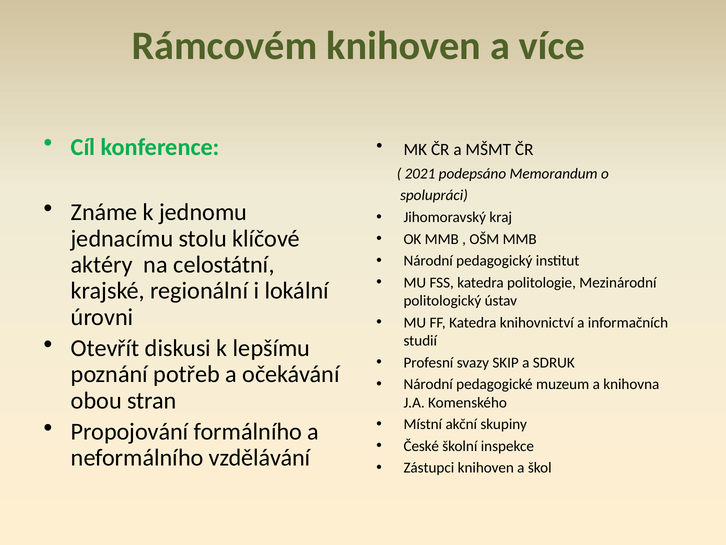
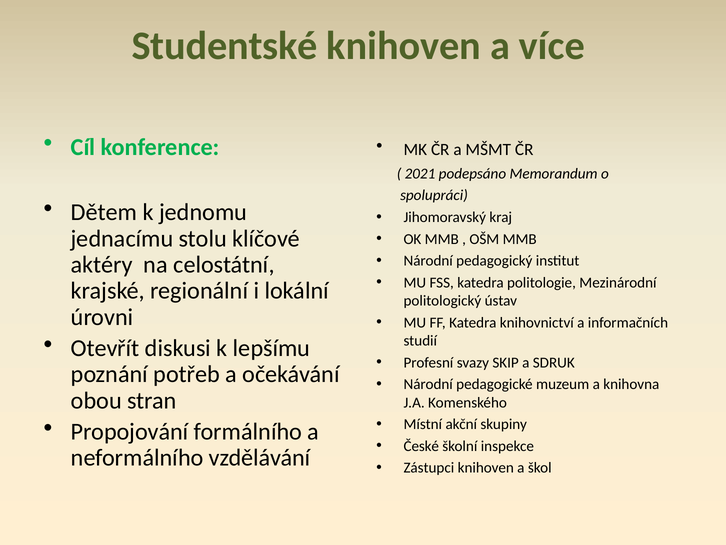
Rámcovém: Rámcovém -> Studentské (225, 46)
Známe: Známe -> Dětem (104, 212)
